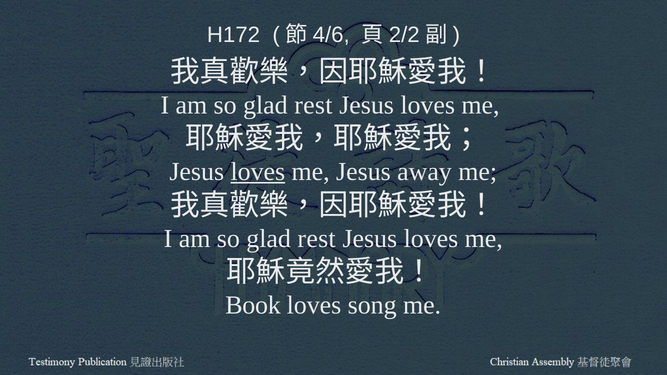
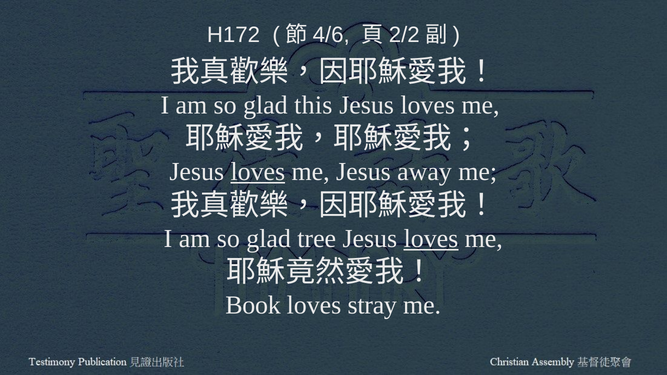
rest: rest -> this (313, 105)
rest: rest -> tree (317, 239)
loves underline: none -> present (431, 239)
song: song -> stray (372, 305)
